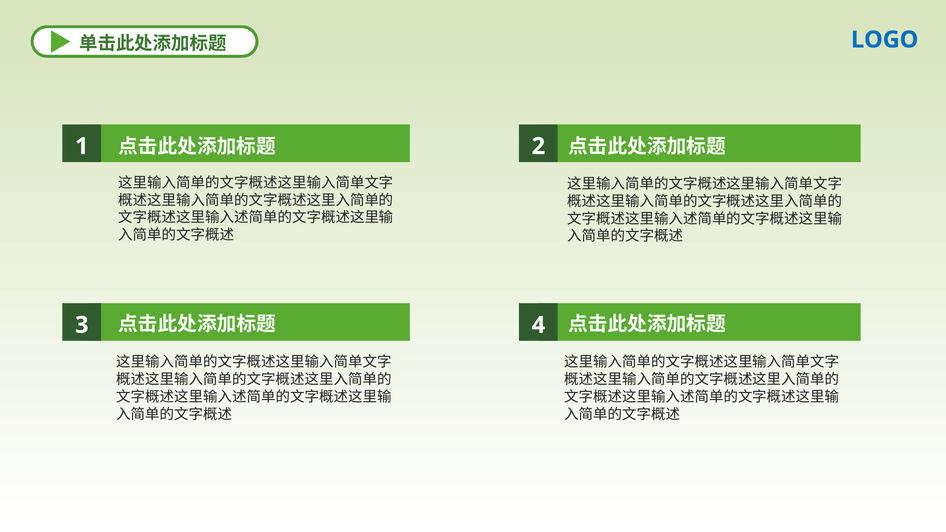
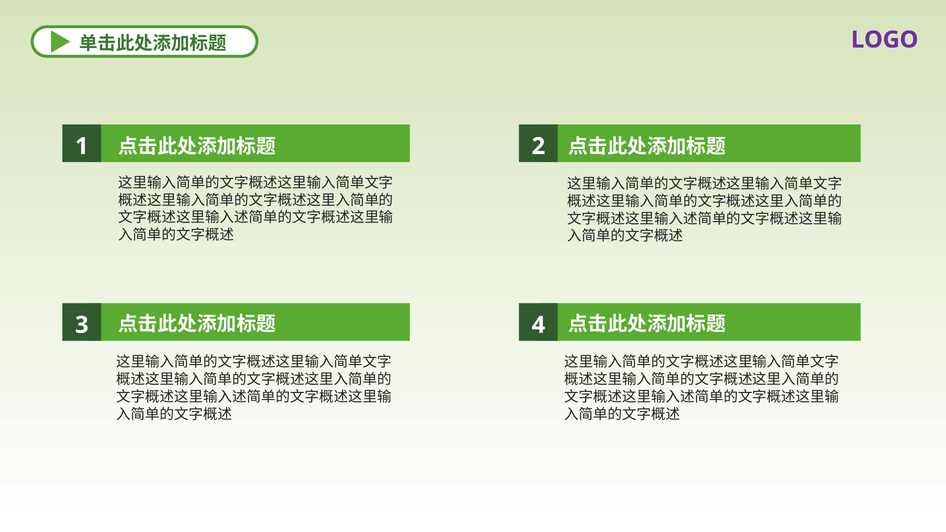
LOGO colour: blue -> purple (885, 40)
